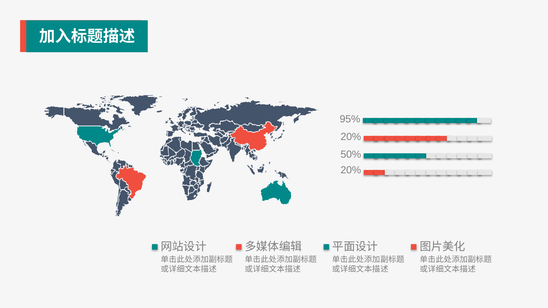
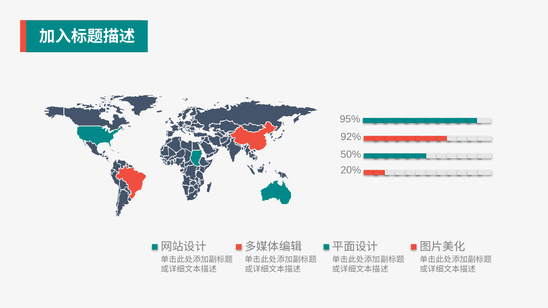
20%: 20% -> 92% (351, 137)
